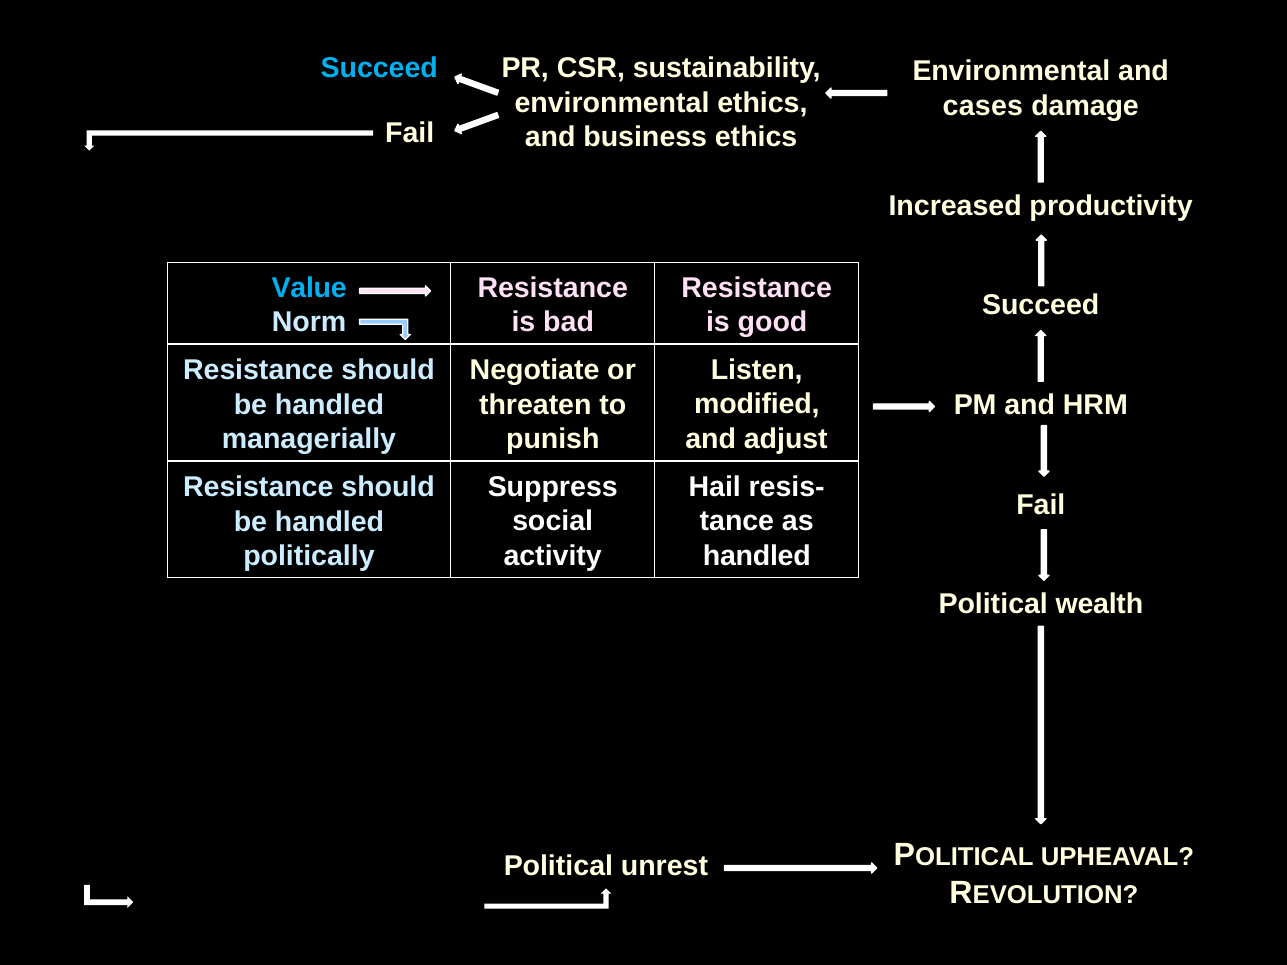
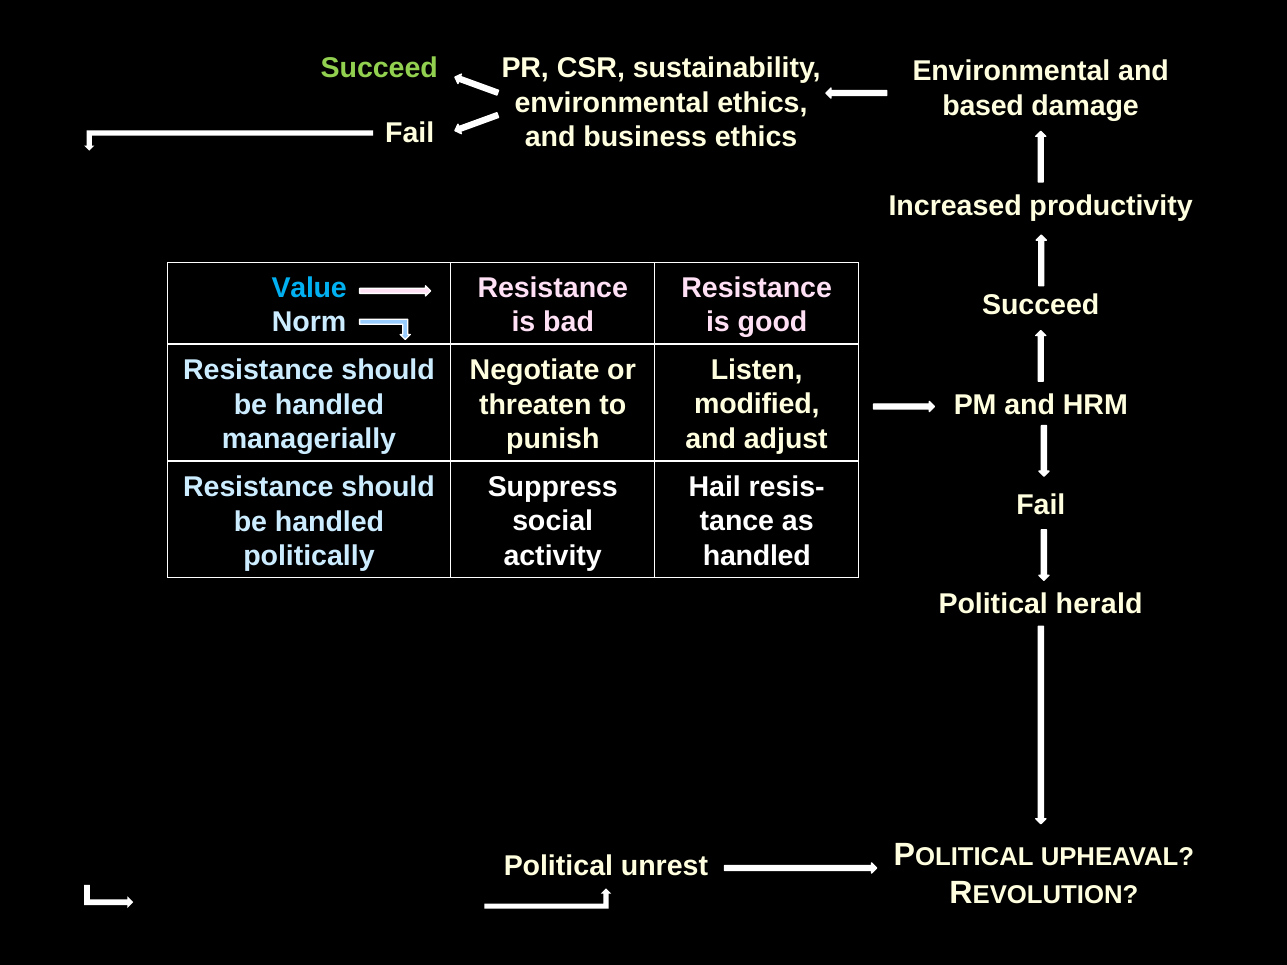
Succeed colour: light blue -> light green (379, 68)
cases: cases -> based (983, 106)
wealth: wealth -> herald (1099, 604)
